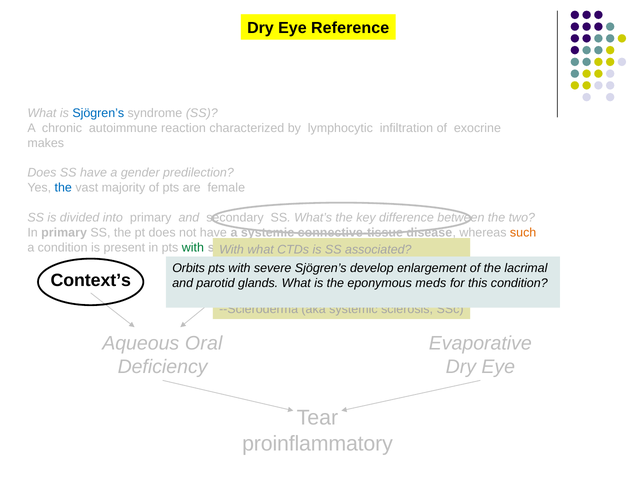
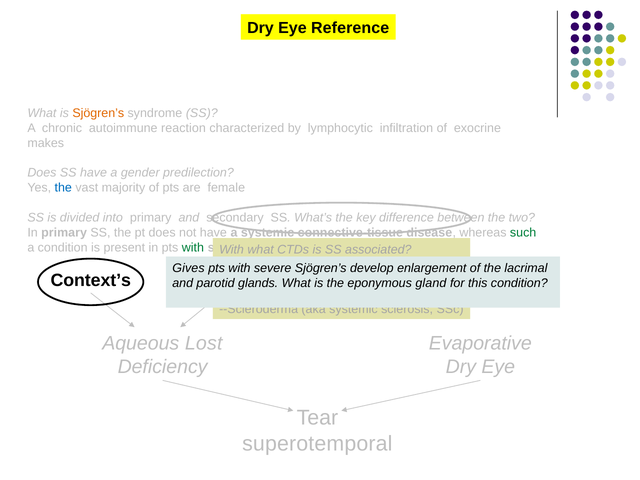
Sjögren’s colour: blue -> orange (98, 113)
such colour: orange -> green (523, 233)
Orbits: Orbits -> Gives (188, 268)
meds: meds -> gland (431, 283)
Oral: Oral -> Lost (204, 343)
proinflammatory: proinflammatory -> superotemporal (317, 444)
